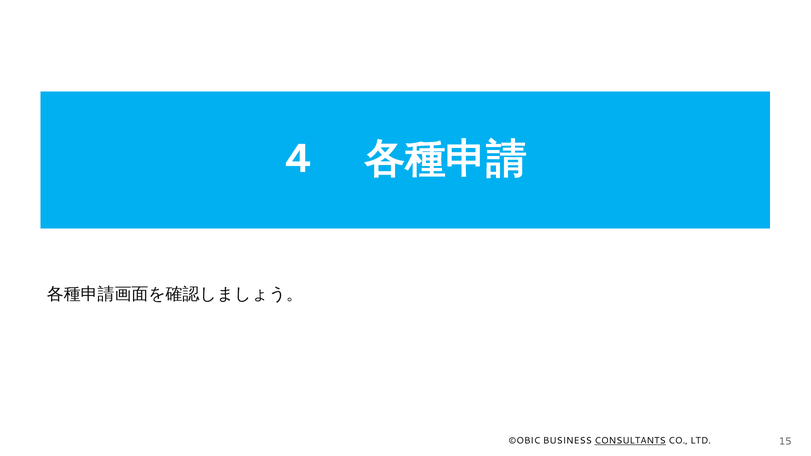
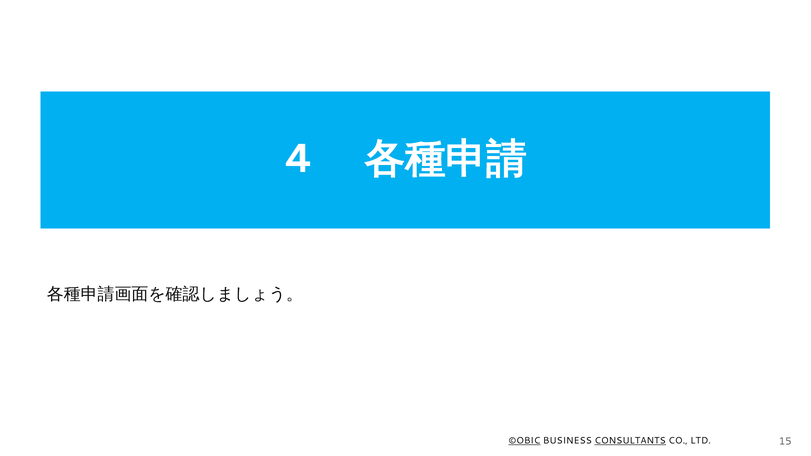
©OBIC underline: none -> present (524, 441)
